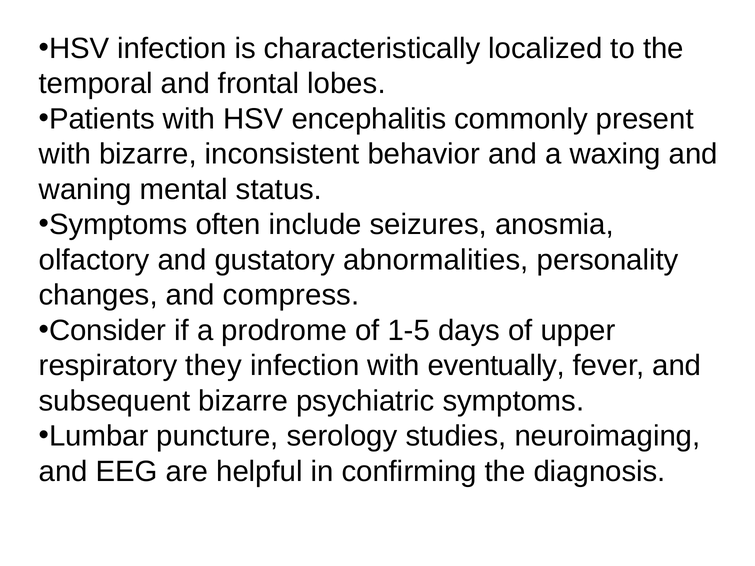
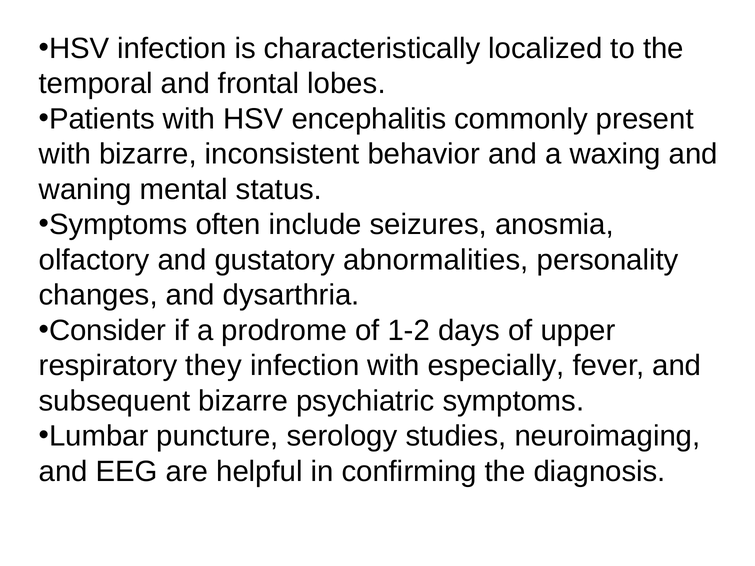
compress: compress -> dysarthria (291, 295)
1-5: 1-5 -> 1-2 (409, 331)
eventually: eventually -> especially (496, 366)
